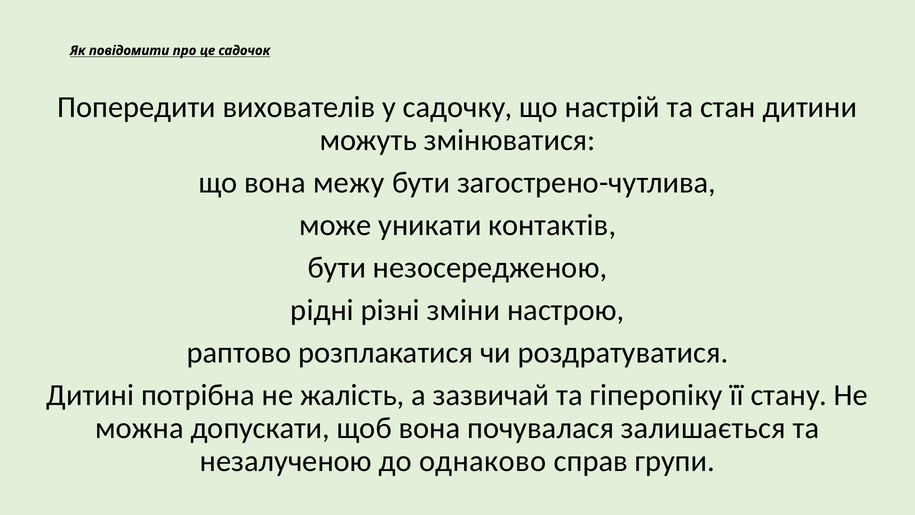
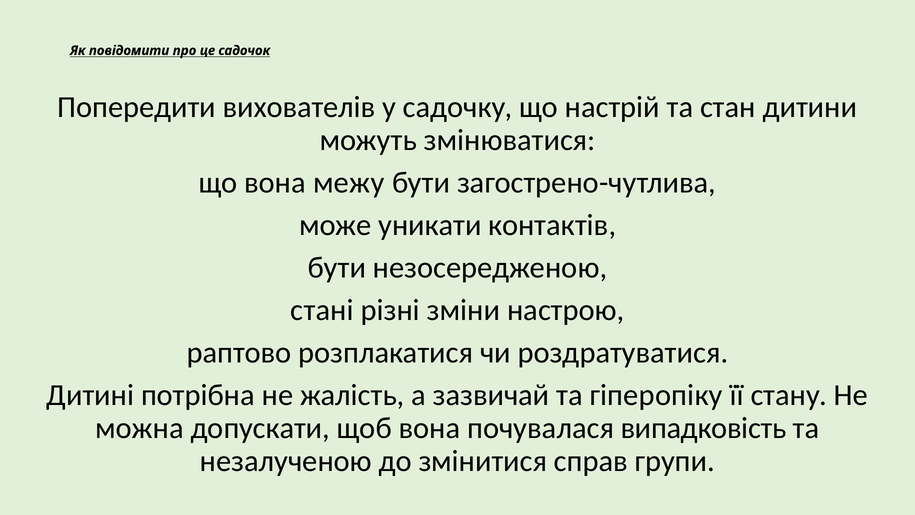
рідні: рідні -> стані (322, 310)
залишається: залишається -> випадковість (704, 428)
однаково: однаково -> змінитися (483, 461)
